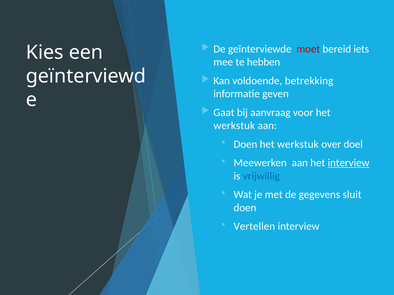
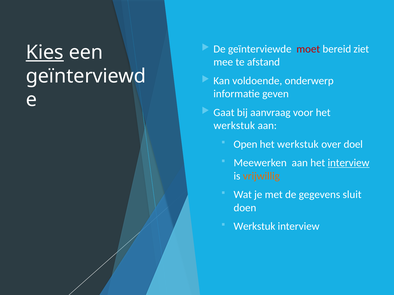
iets: iets -> ziet (361, 49)
Kies underline: none -> present (45, 53)
hebben: hebben -> afstand (263, 62)
betrekking: betrekking -> onderwerp (309, 81)
Doen: Doen -> Open (245, 144)
vrijwillig colour: blue -> orange (261, 176)
Vertellen: Vertellen -> Werkstuk (254, 227)
